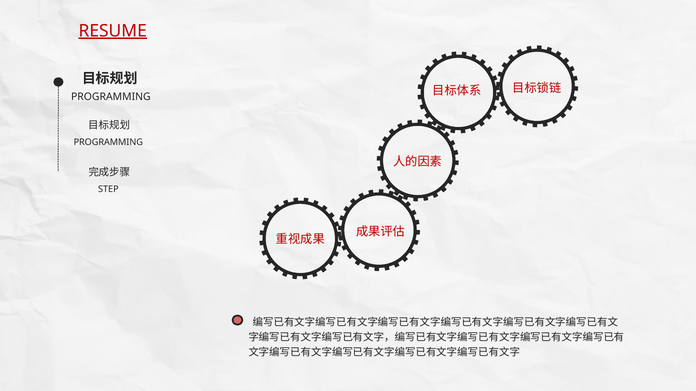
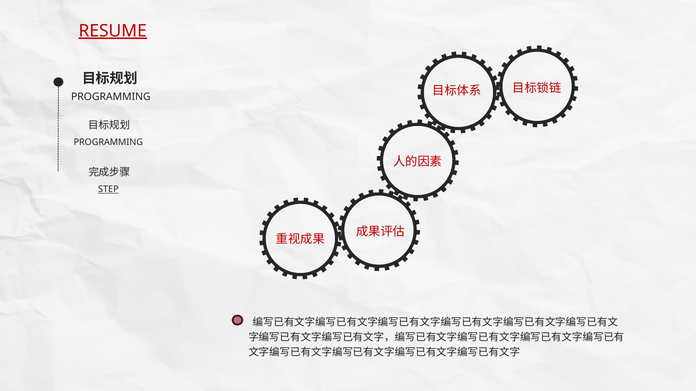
STEP underline: none -> present (108, 189)
